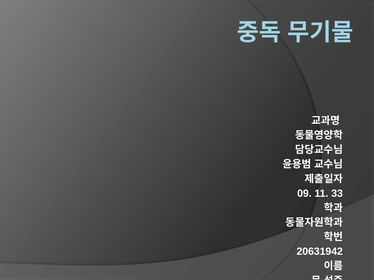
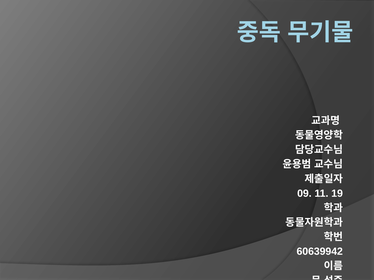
33: 33 -> 19 (337, 194)
20631942: 20631942 -> 60639942 (320, 252)
